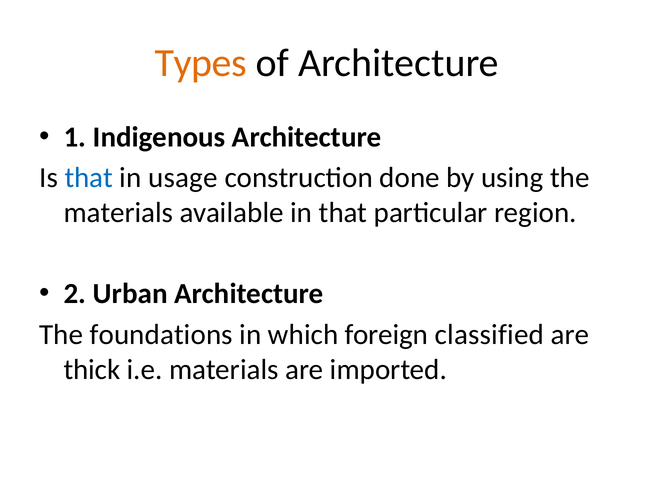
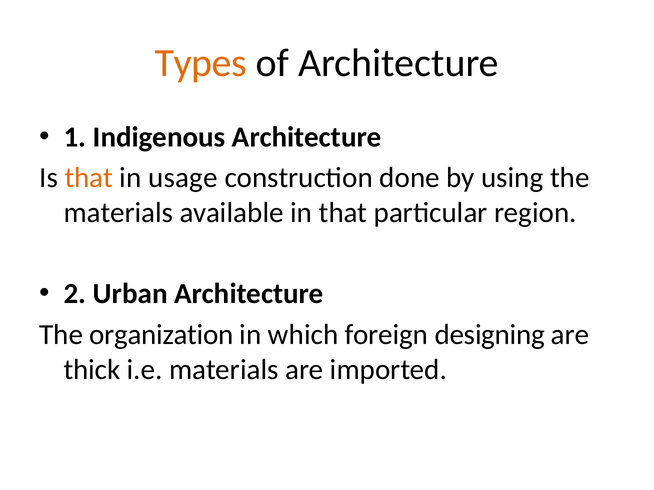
that colour: blue -> orange (89, 178)
foundations: foundations -> organization (161, 335)
classified: classified -> designing (490, 335)
